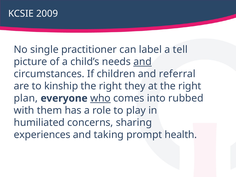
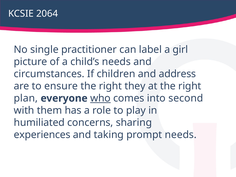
2009: 2009 -> 2064 (47, 14)
tell: tell -> girl (180, 50)
and underline: present -> none (142, 62)
referral: referral -> address (177, 74)
kinship: kinship -> ensure (61, 86)
rubbed: rubbed -> second (186, 98)
prompt health: health -> needs (181, 135)
